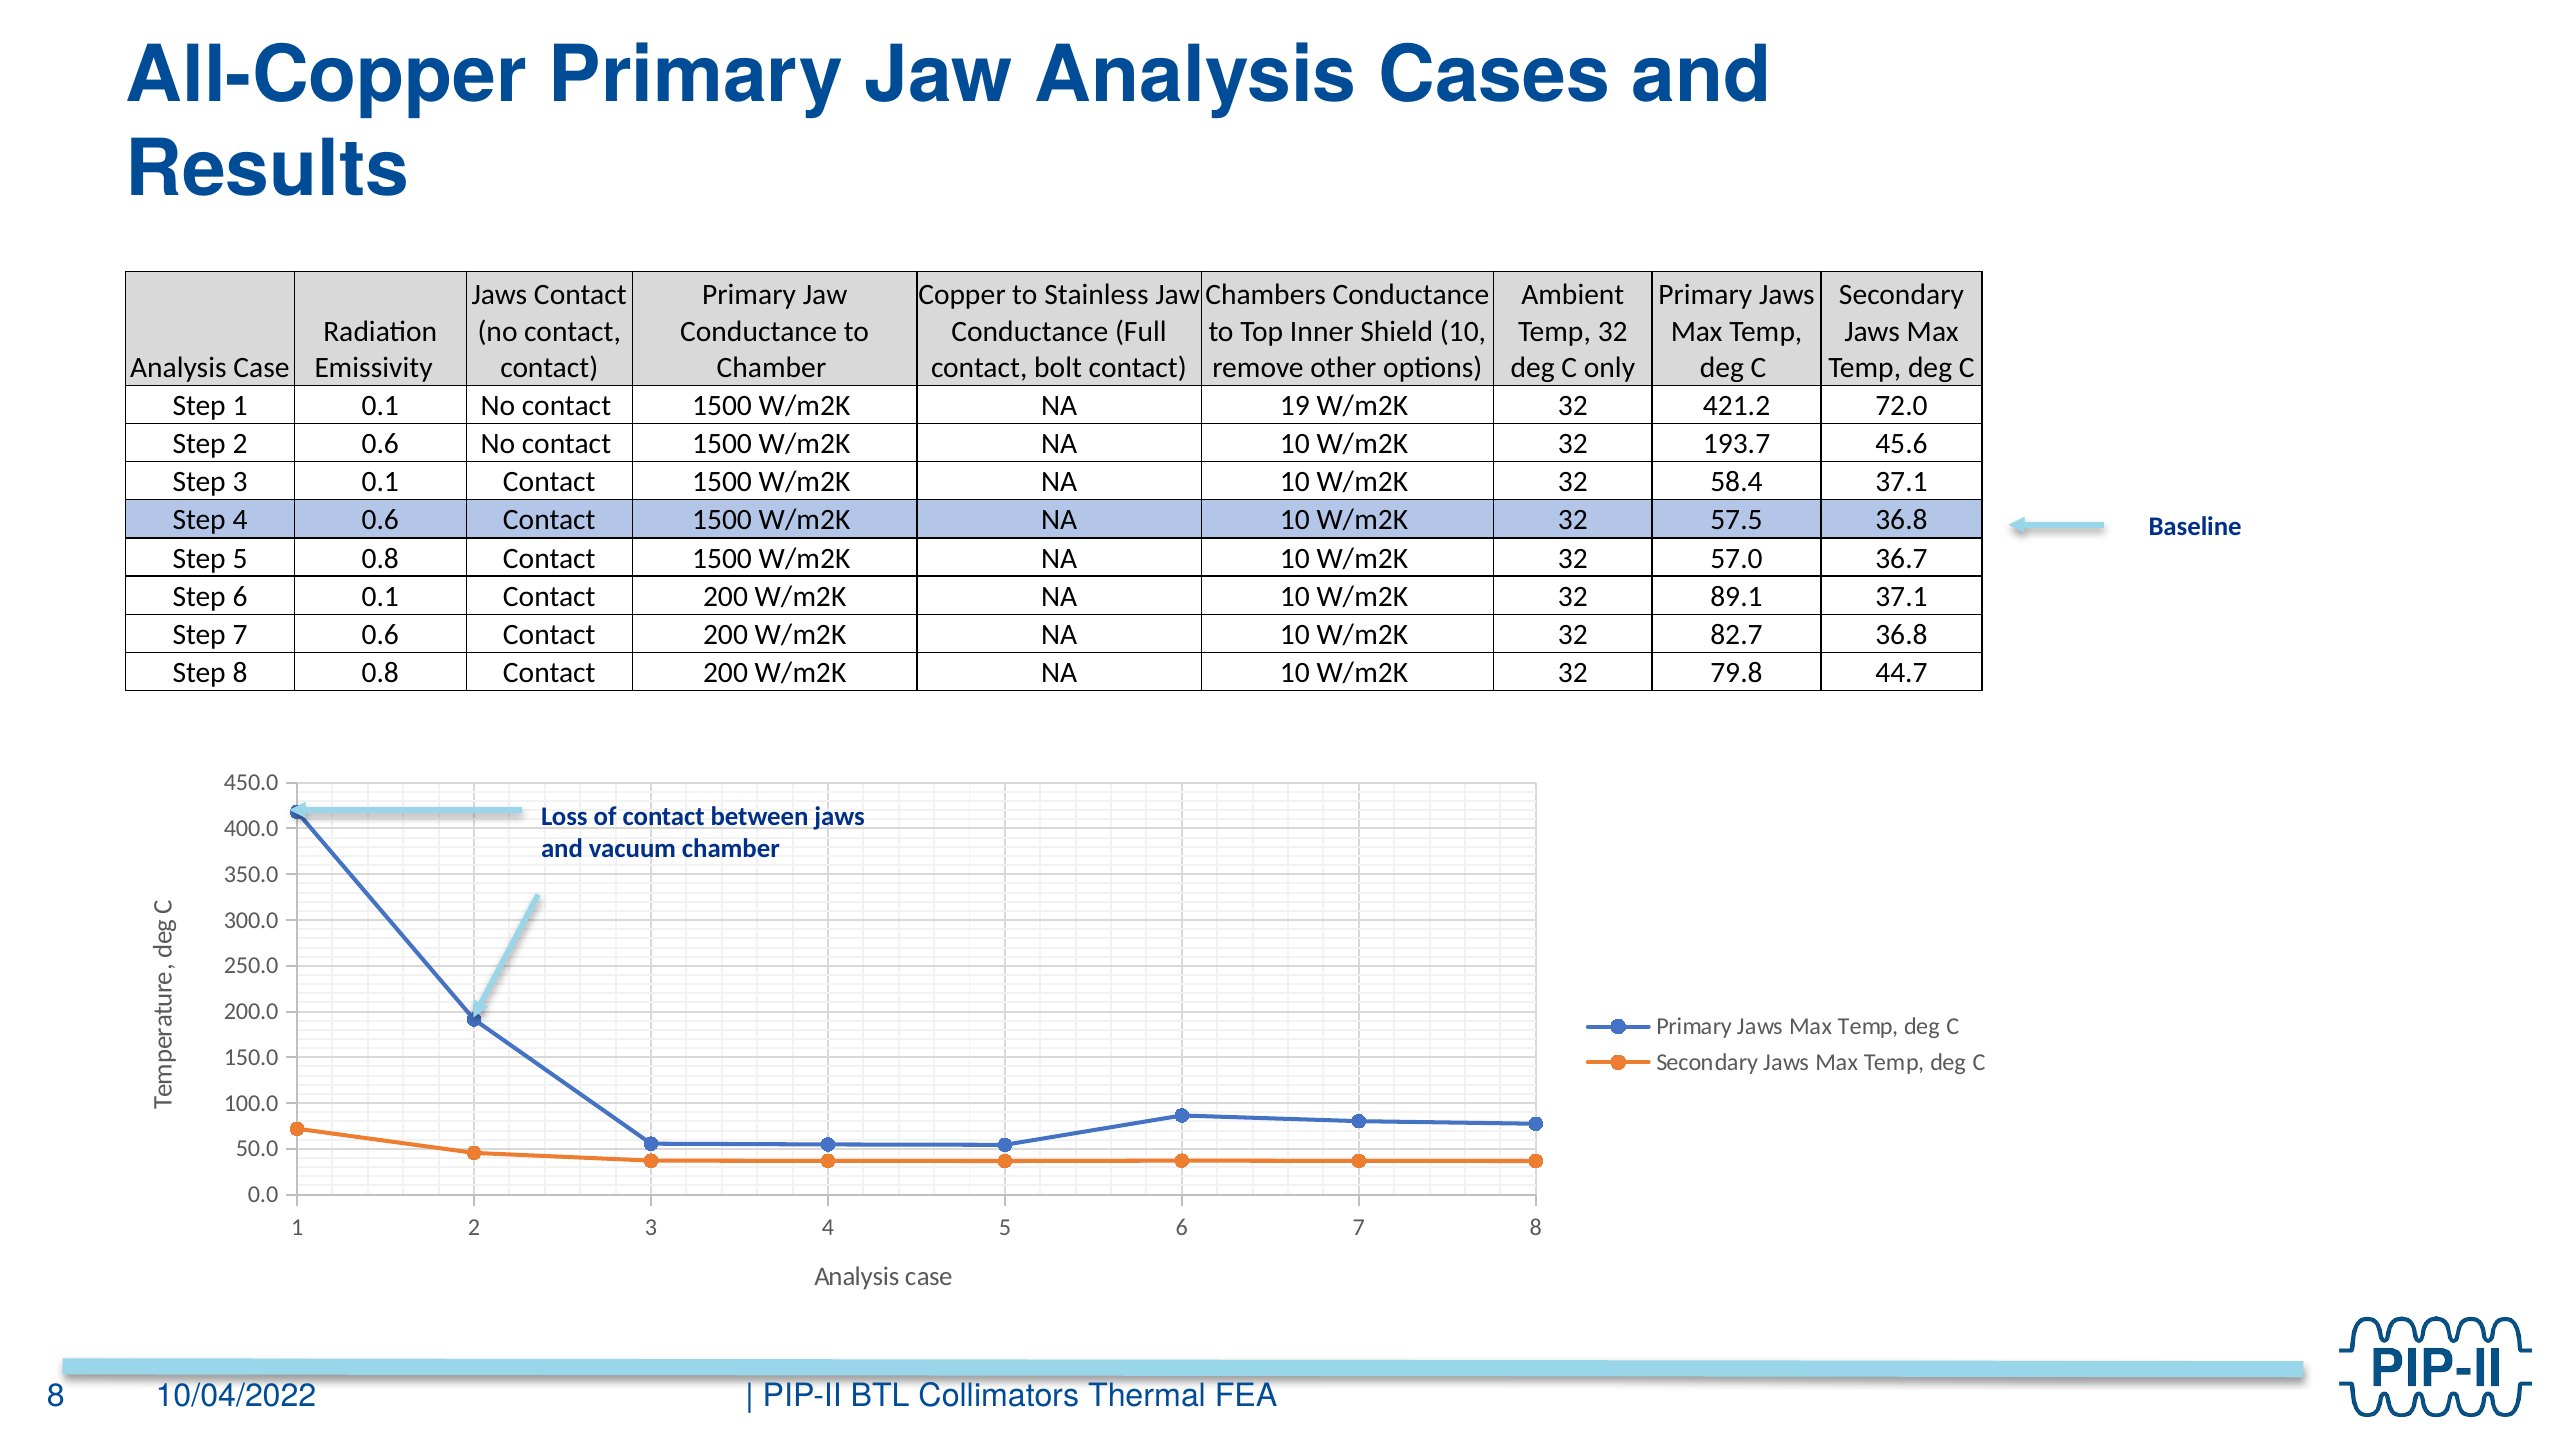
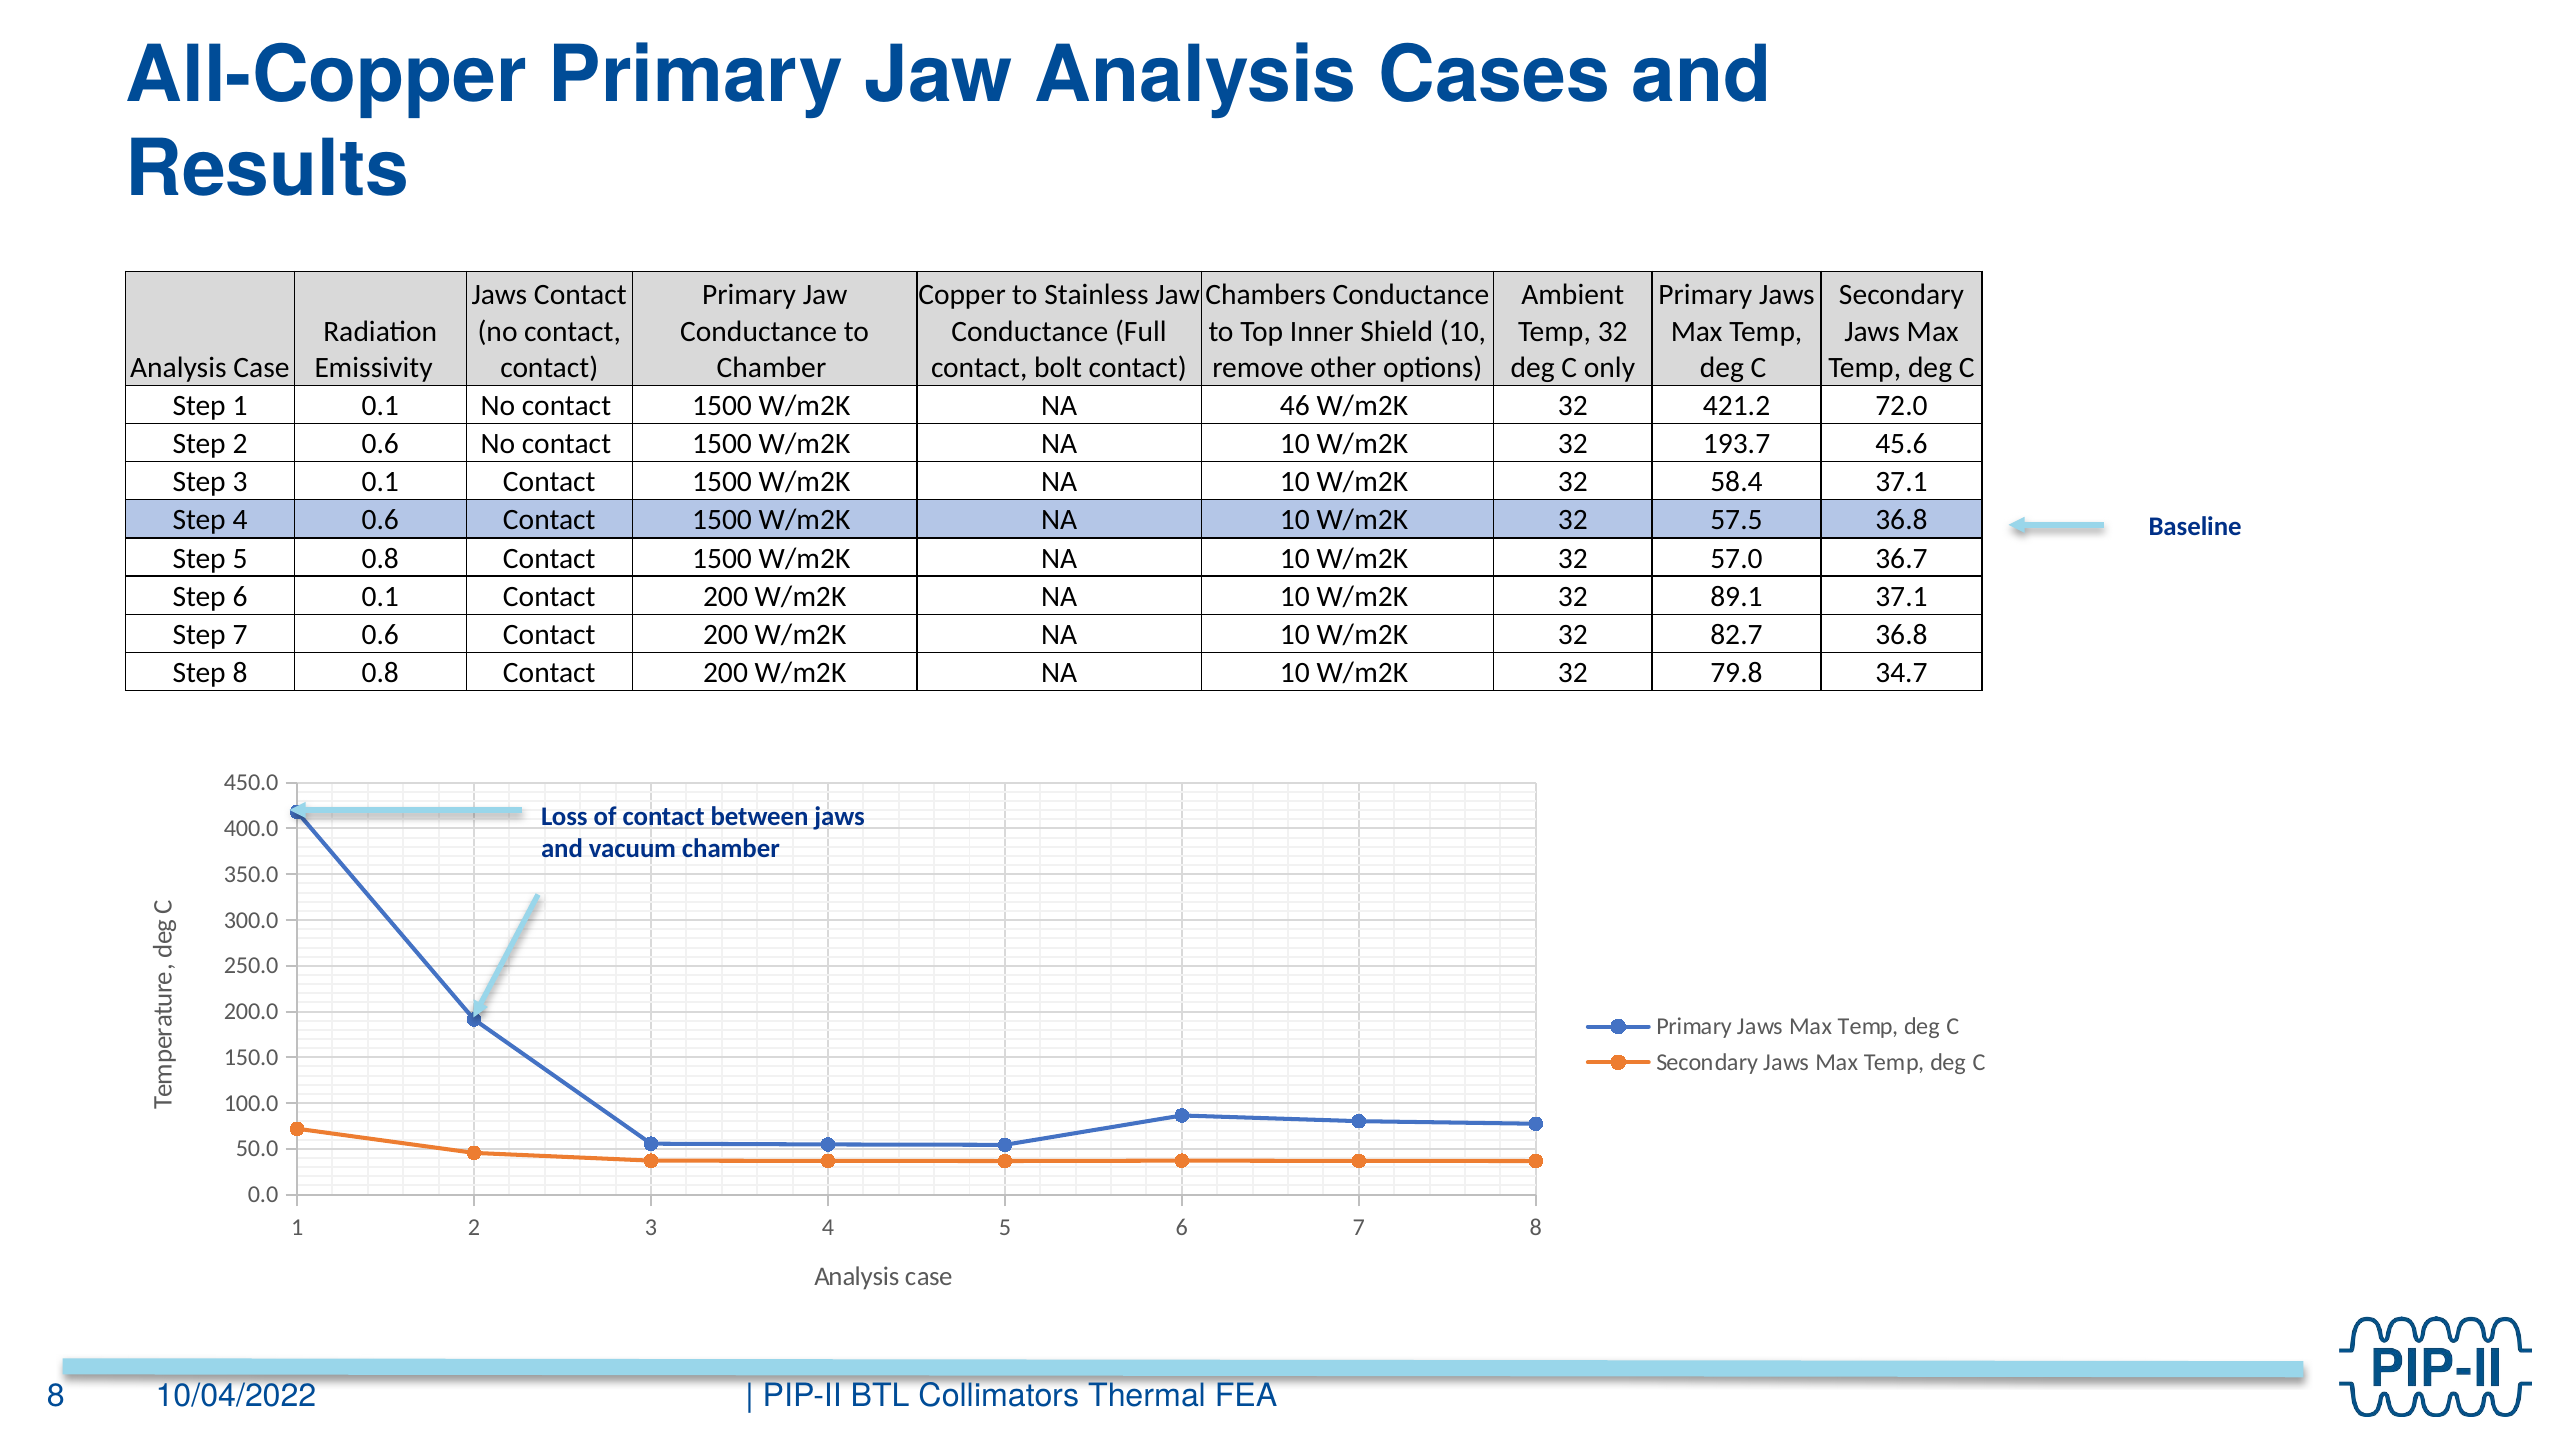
19: 19 -> 46 (1295, 406)
44.7: 44.7 -> 34.7 (1901, 673)
